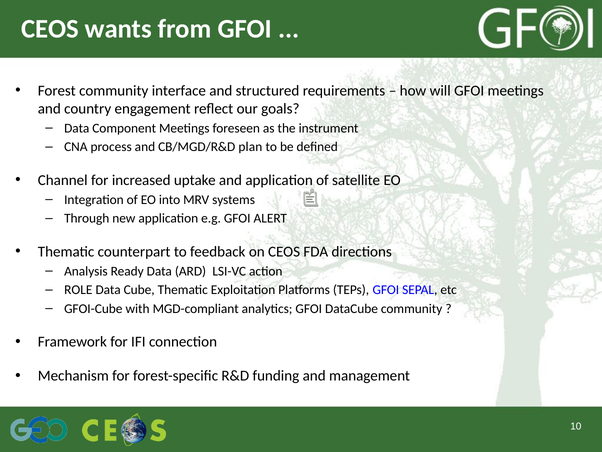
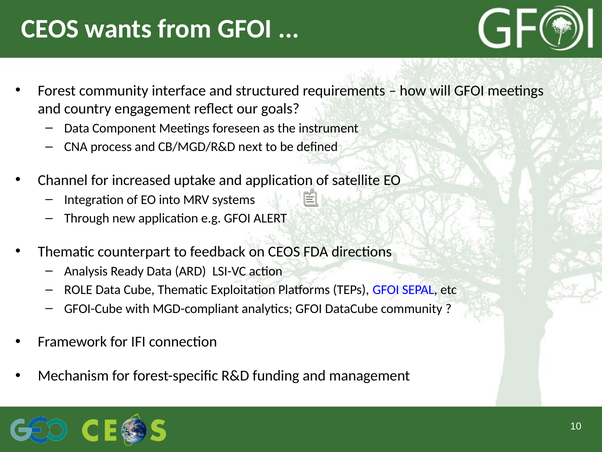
plan: plan -> next (250, 147)
